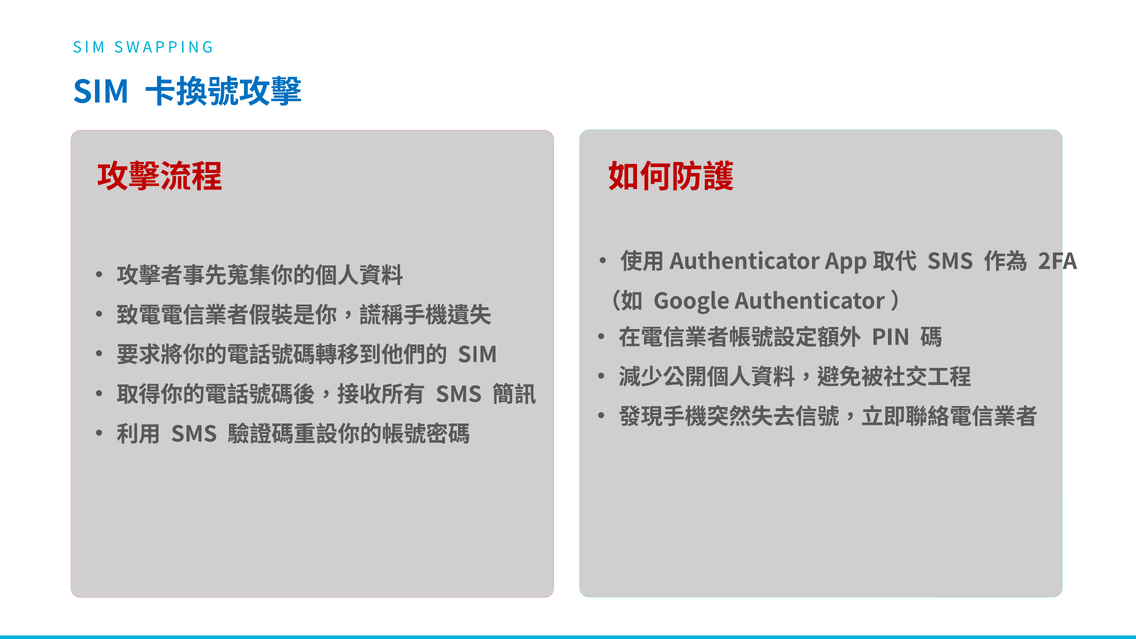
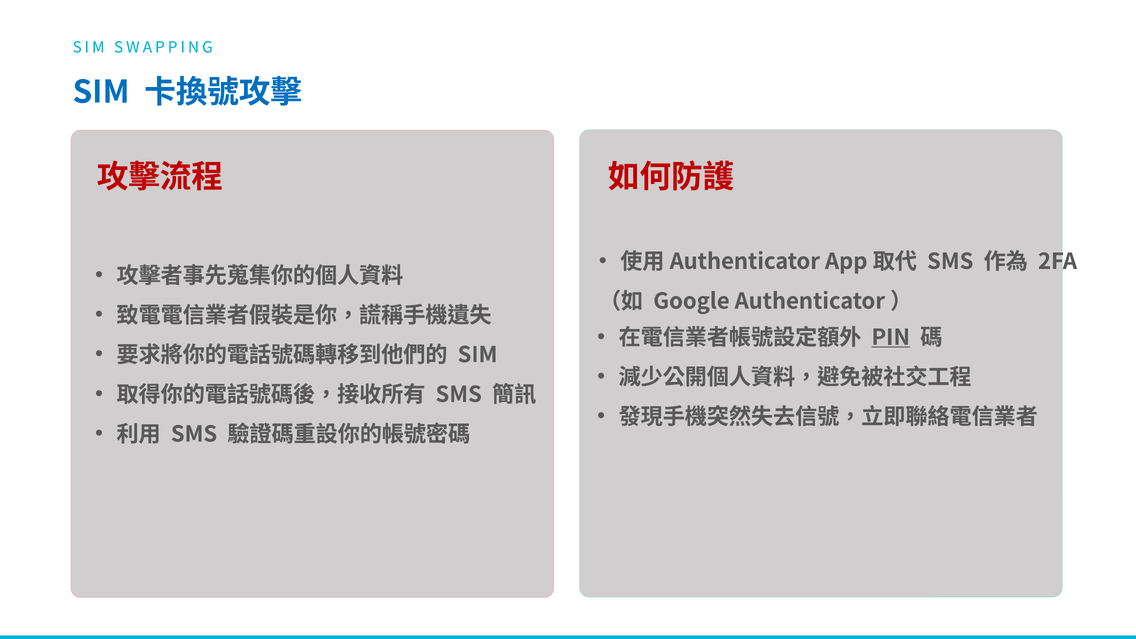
PIN underline: none -> present (891, 338)
